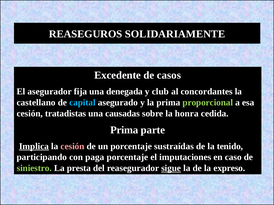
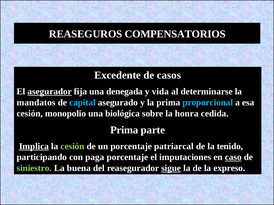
SOLIDARIAMENTE: SOLIDARIAMENTE -> COMPENSATORIOS (175, 34)
asegurador underline: none -> present (50, 92)
club: club -> vida (160, 92)
concordantes: concordantes -> determinarse (207, 92)
castellano: castellano -> mandatos (36, 103)
proporcional colour: light green -> light blue (208, 103)
tratadistas: tratadistas -> monopolio (66, 114)
causadas: causadas -> biológica (123, 114)
cesión colour: pink -> light green (72, 147)
sustraídas: sustraídas -> patriarcal (174, 147)
caso underline: none -> present (233, 158)
presta: presta -> buena (79, 169)
